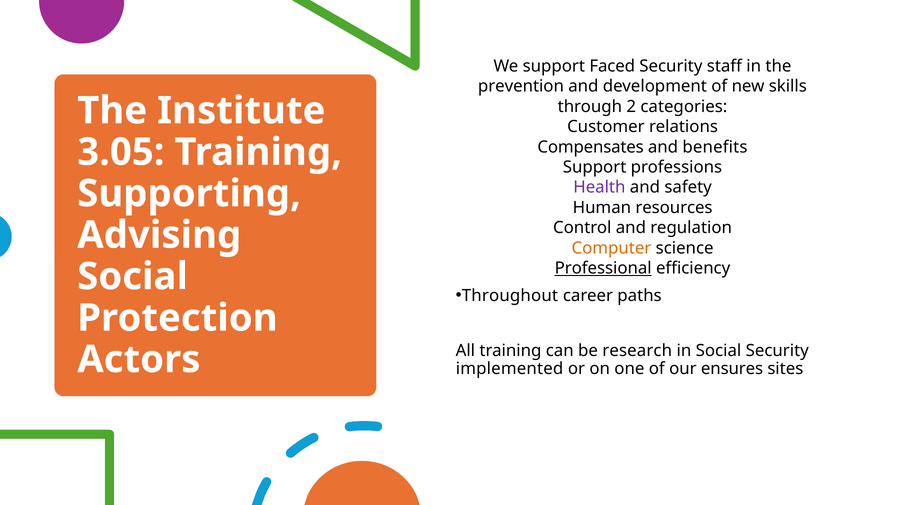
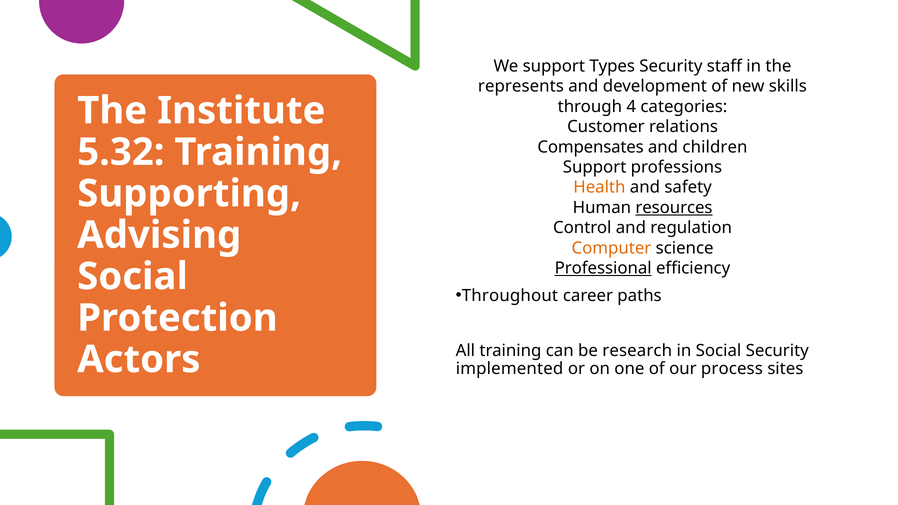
Faced: Faced -> Types (612, 66)
prevention: prevention -> represents (521, 86)
2: 2 -> 4 (631, 107)
benefits: benefits -> children (715, 147)
3.05: 3.05 -> 5.32 (121, 152)
Health colour: purple -> orange (599, 187)
resources underline: none -> present (674, 208)
ensures: ensures -> process (732, 369)
